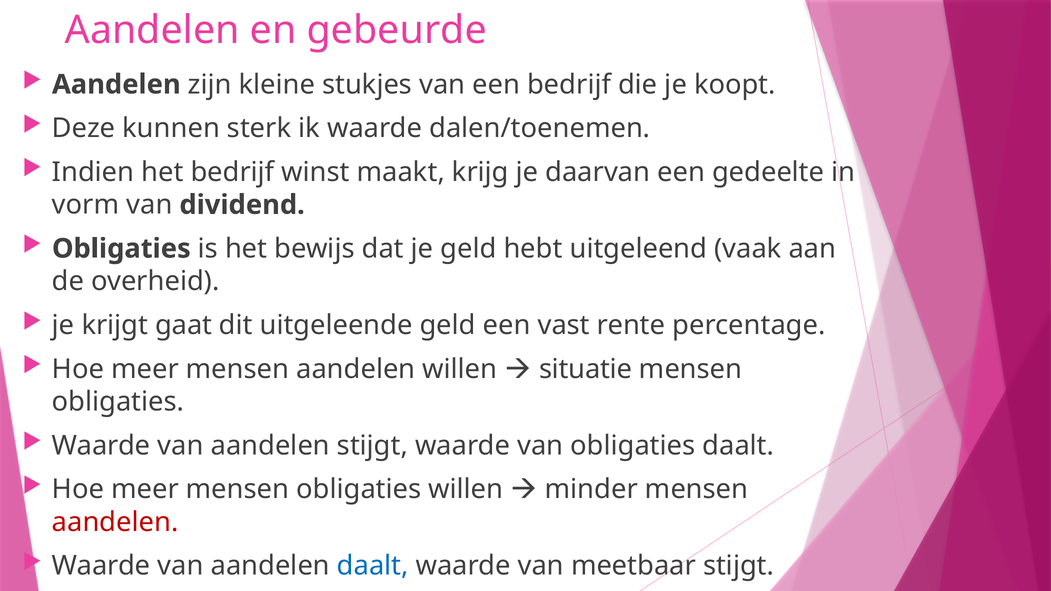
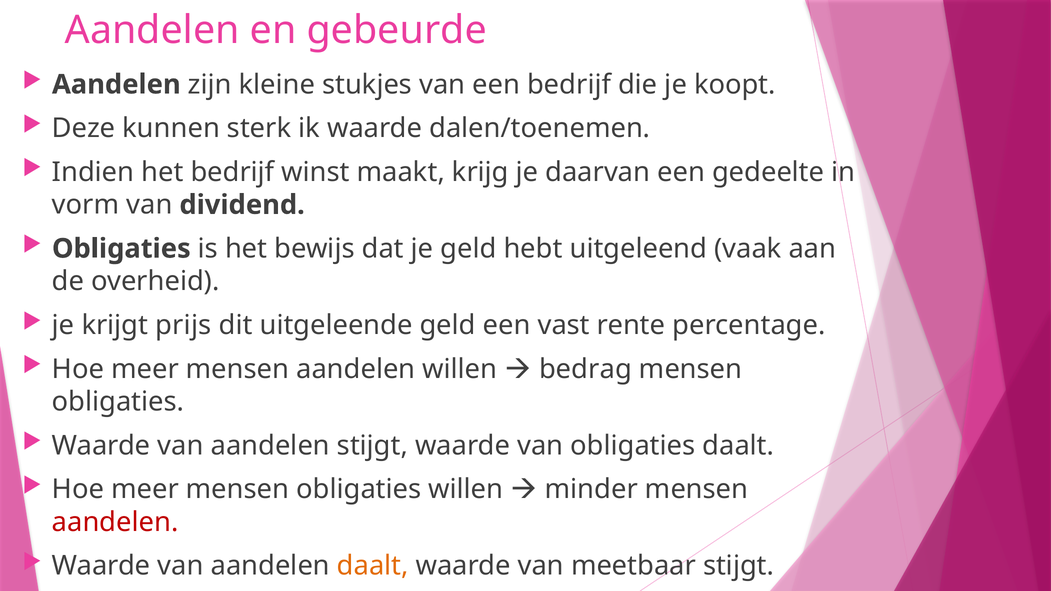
gaat: gaat -> prijs (183, 325)
situatie: situatie -> bedrag (585, 369)
daalt colour: blue -> orange (373, 566)
